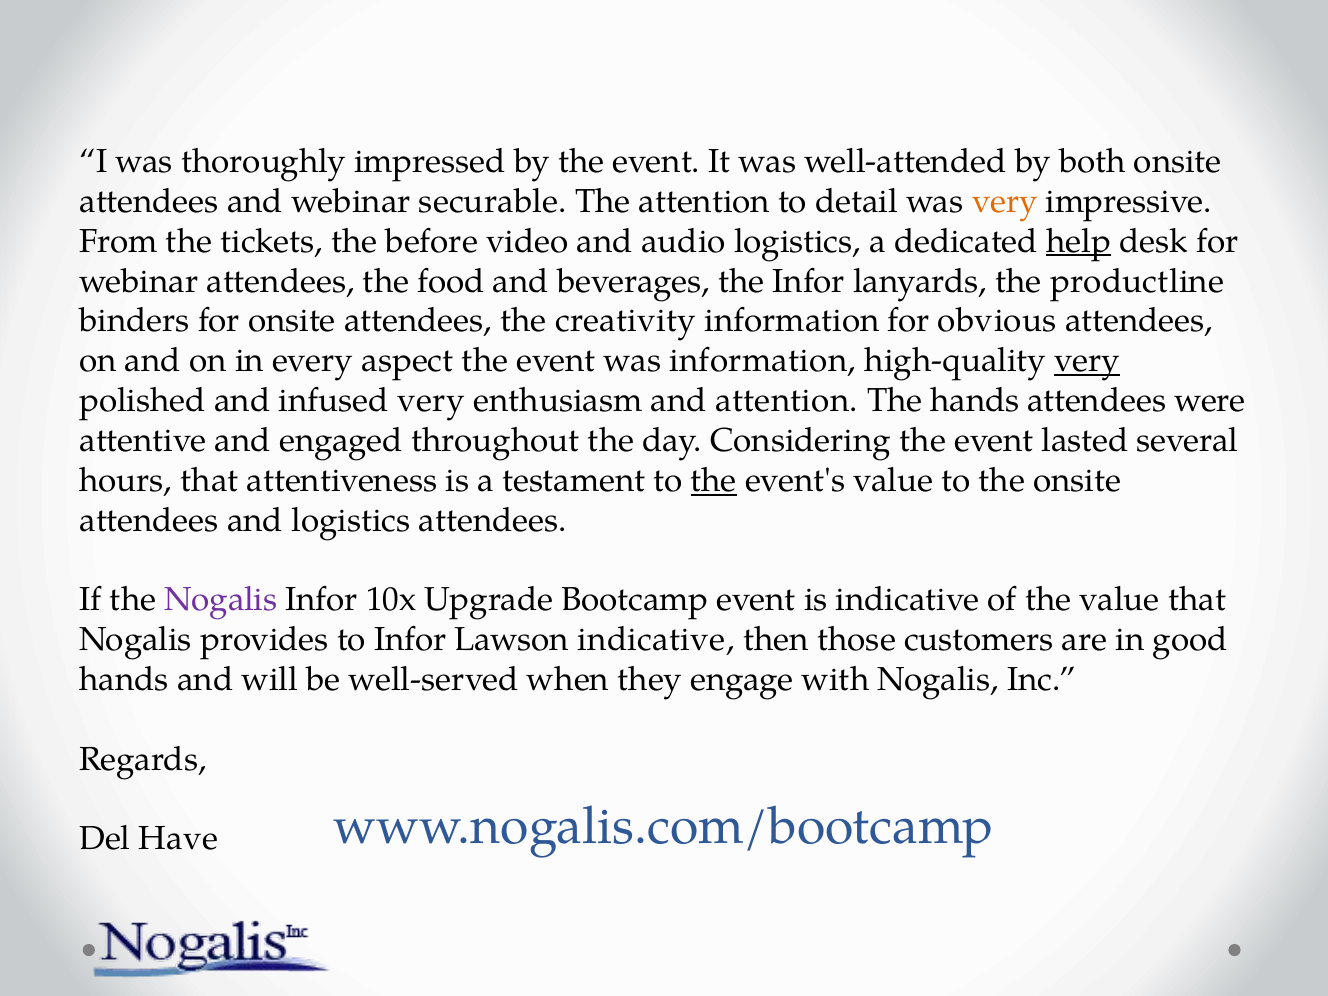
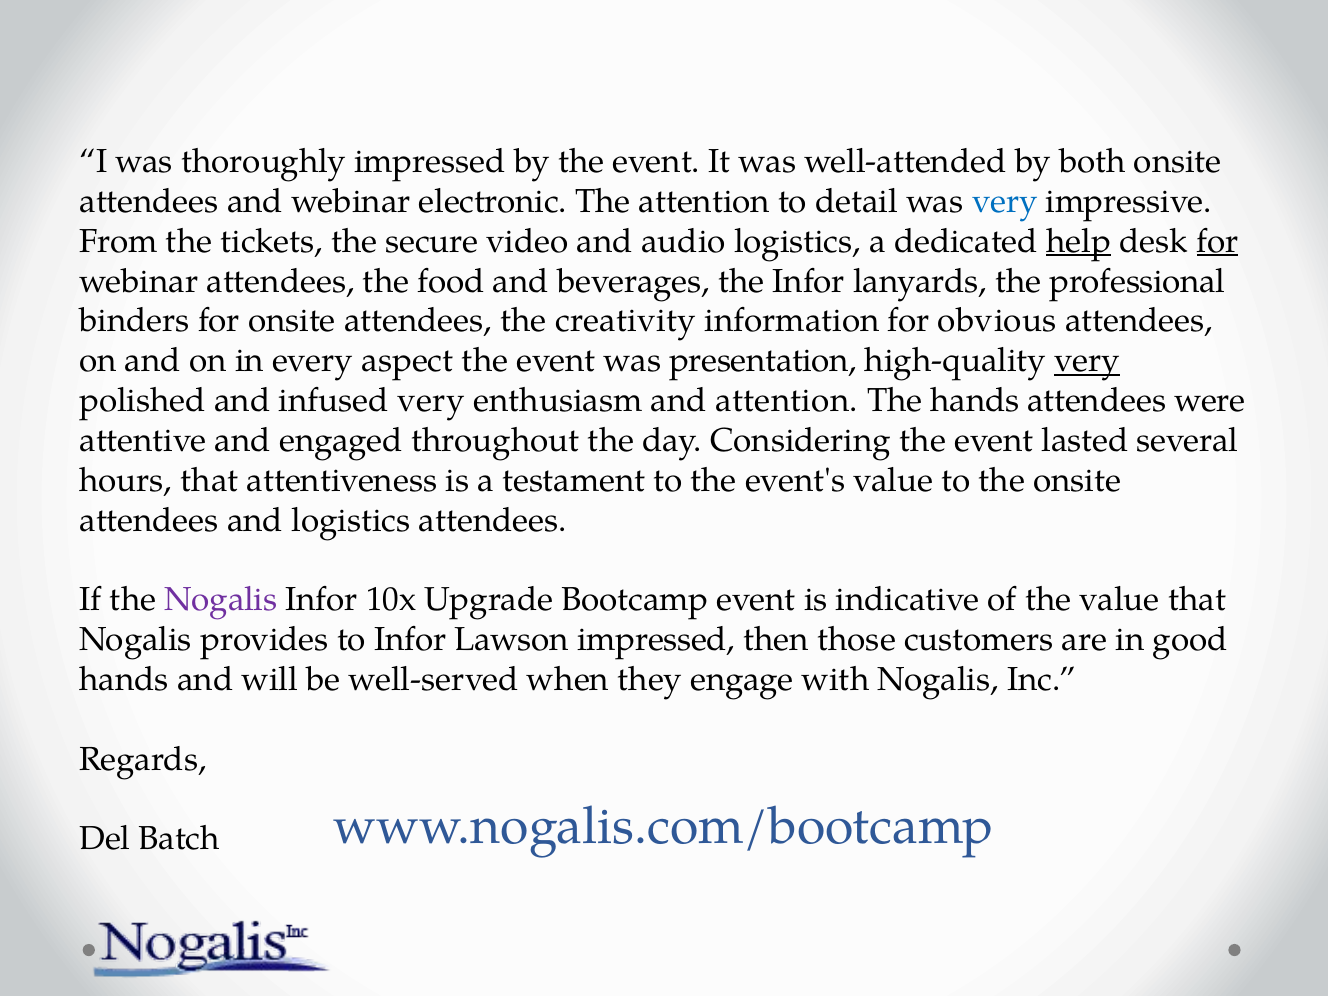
securable: securable -> electronic (493, 201)
very colour: orange -> blue (1005, 201)
before: before -> secure (432, 241)
for underline: none -> present (1217, 241)
productline: productline -> professional (1138, 281)
was information: information -> presentation (763, 361)
the underline: present -> none (714, 480)
Lawson indicative: indicative -> impressed (656, 640)
Have: Have -> Batch (179, 839)
